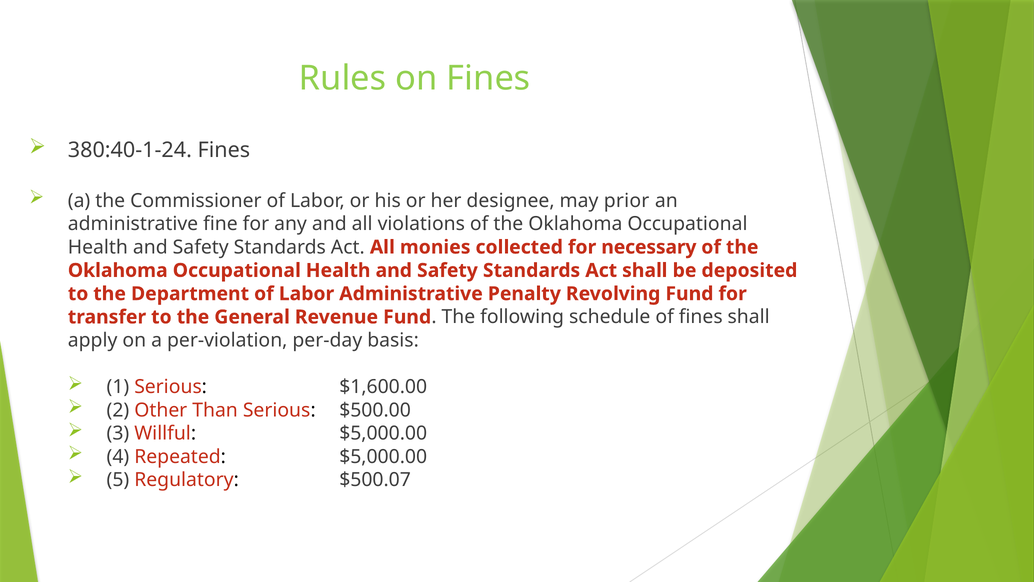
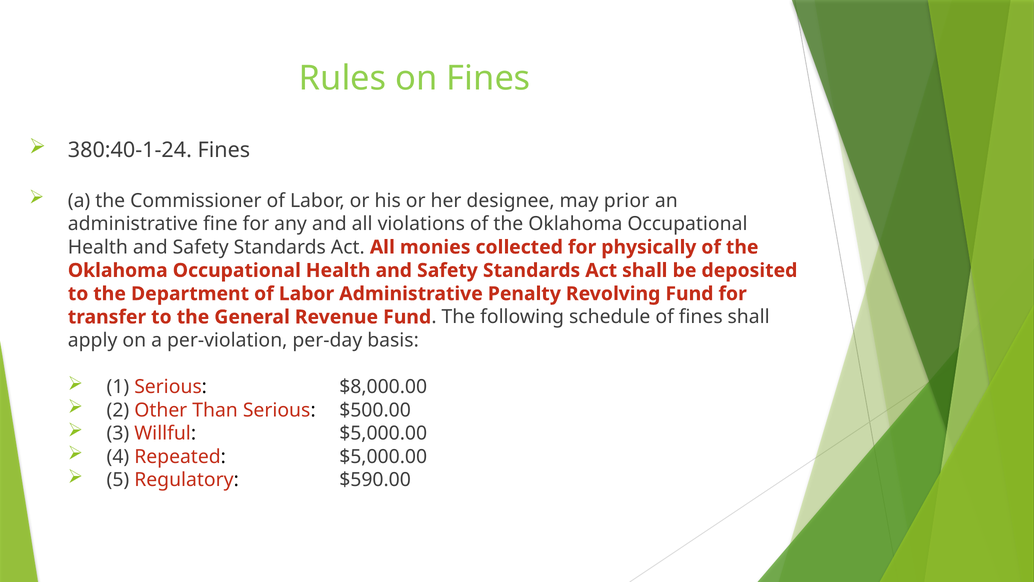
necessary: necessary -> physically (649, 247)
$1,600.00: $1,600.00 -> $8,000.00 (383, 387)
$500.07: $500.07 -> $590.00 (375, 480)
